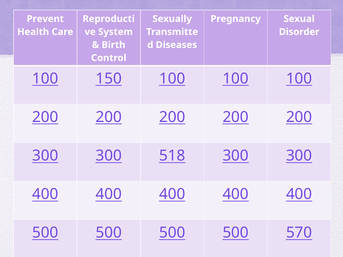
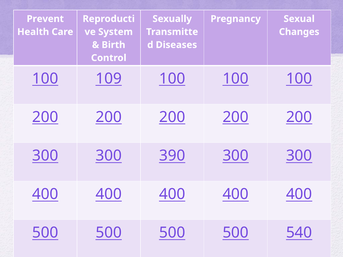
Disorder: Disorder -> Changes (299, 32)
150: 150 -> 109 (109, 79)
518: 518 -> 390 (172, 156)
570: 570 -> 540 (299, 233)
